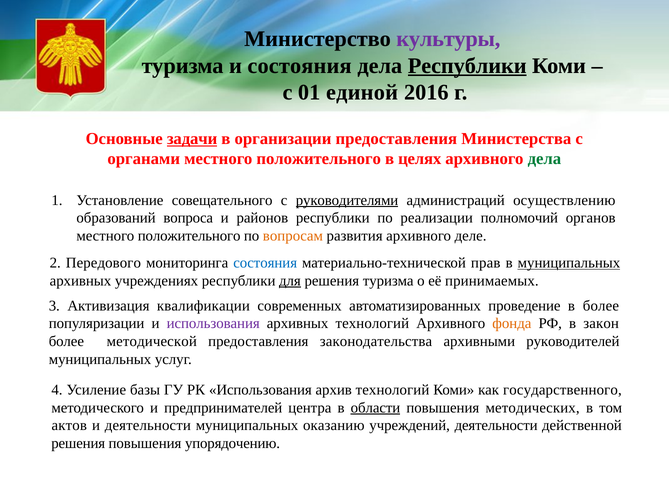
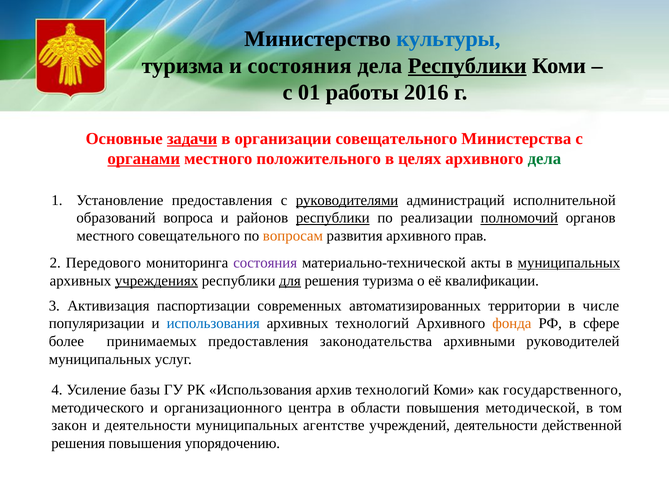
культуры colour: purple -> blue (448, 39)
единой: единой -> работы (362, 93)
организации предоставления: предоставления -> совещательного (396, 139)
органами underline: none -> present (144, 159)
Установление совещательного: совещательного -> предоставления (222, 201)
осуществлению: осуществлению -> исполнительной (564, 201)
республики underline: none -> present (333, 218)
полномочий underline: none -> present (519, 218)
положительного: положительного -> совещательного (189, 236)
деле: деле -> прав (471, 236)
состояния colour: blue -> purple (265, 263)
прав: прав -> акты (486, 263)
учреждениях underline: none -> present (157, 281)
принимаемых: принимаемых -> квалификации (492, 281)
квалификации: квалификации -> паспортизации (204, 306)
проведение: проведение -> территории (524, 306)
в более: более -> числе (601, 306)
использования colour: purple -> blue (213, 324)
закон: закон -> сфере (601, 324)
методической: методической -> принимаемых (152, 342)
предпринимателей: предпринимателей -> организационного (223, 408)
области underline: present -> none (376, 408)
методических: методических -> методической (533, 408)
актов: актов -> закон (69, 426)
оказанию: оказанию -> агентстве (334, 426)
